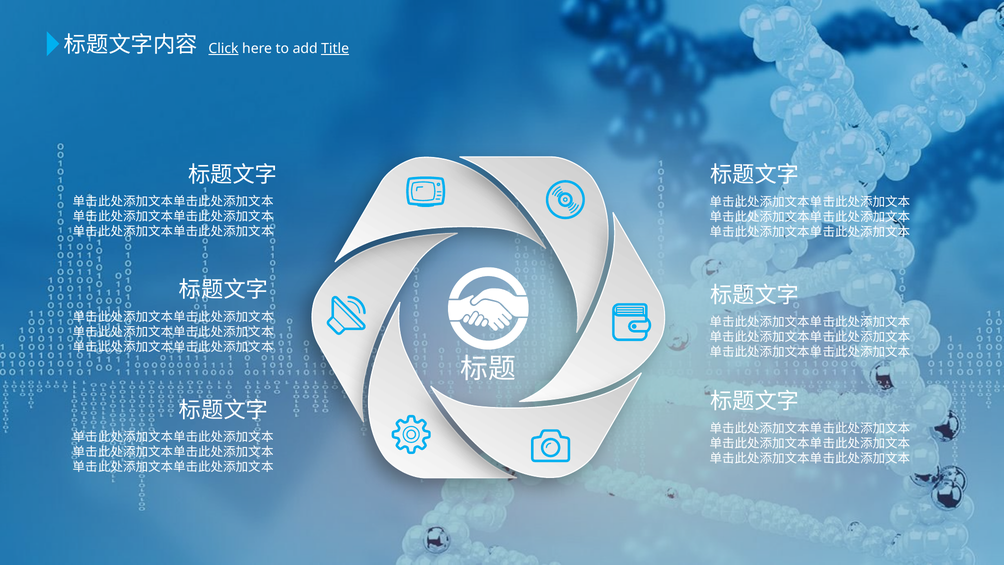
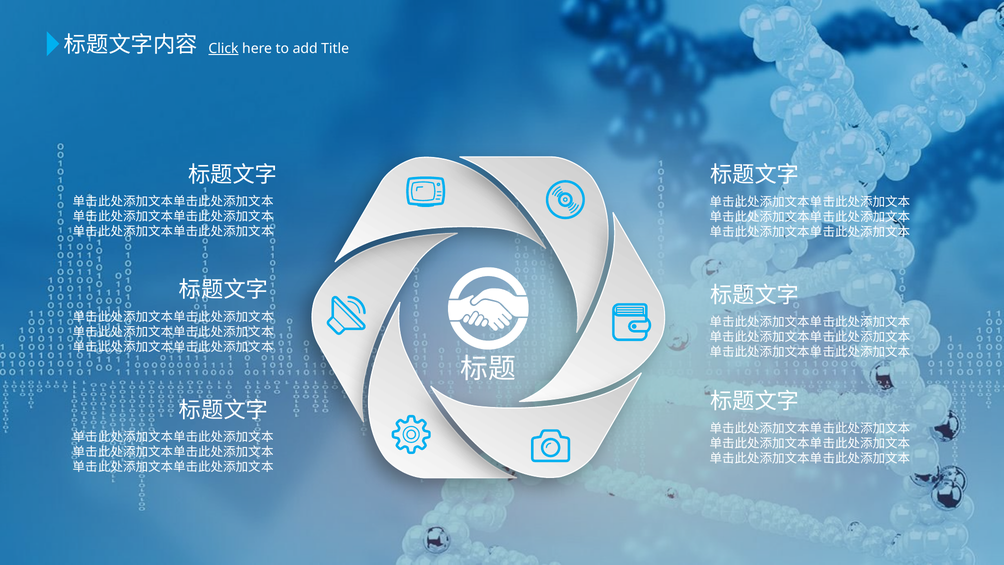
Title underline: present -> none (335, 48)
